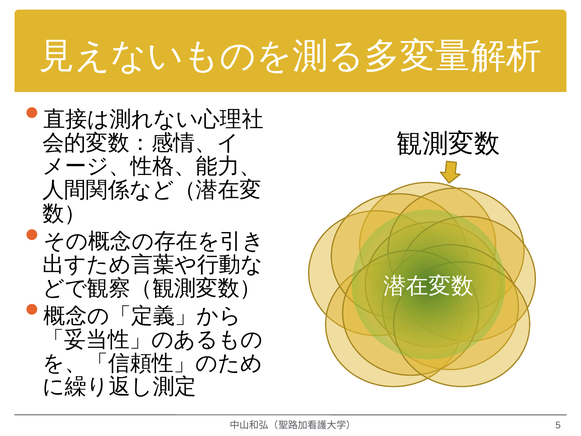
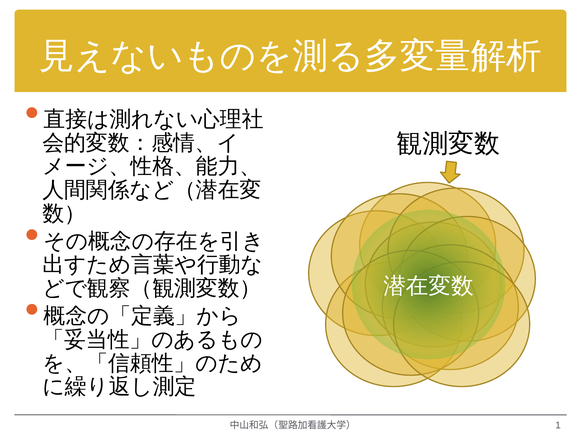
5: 5 -> 1 (558, 425)
